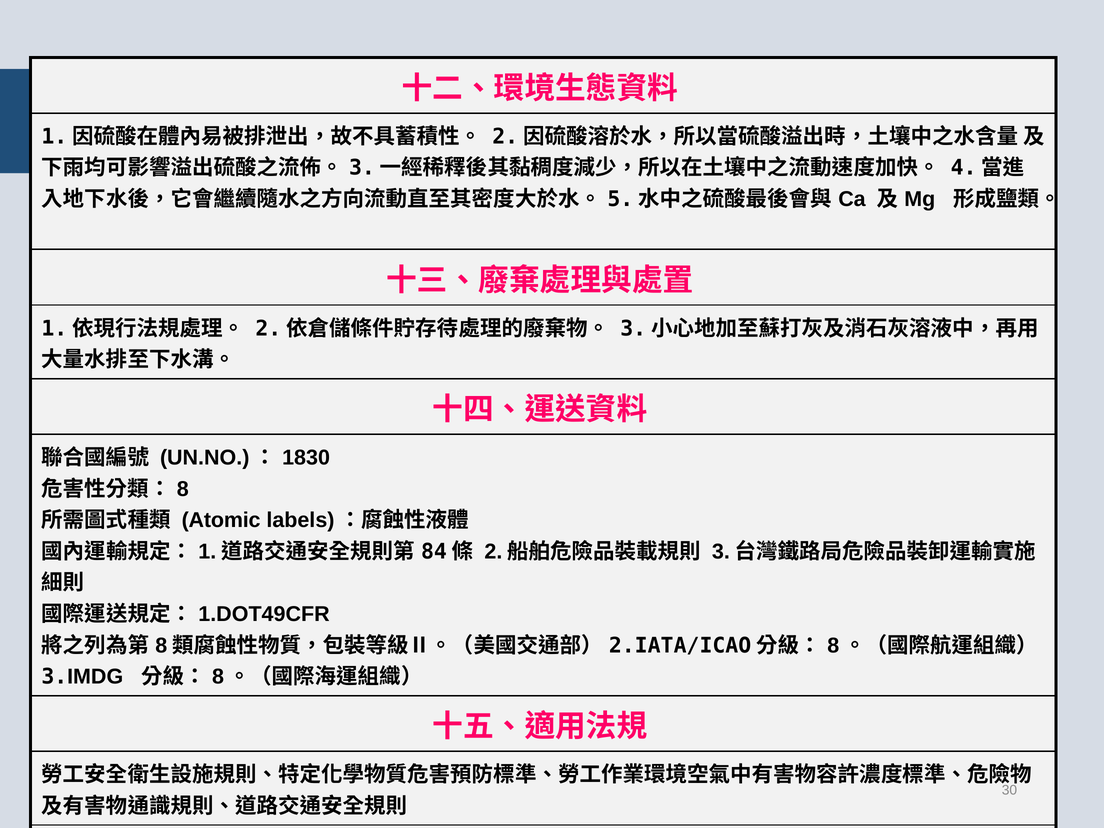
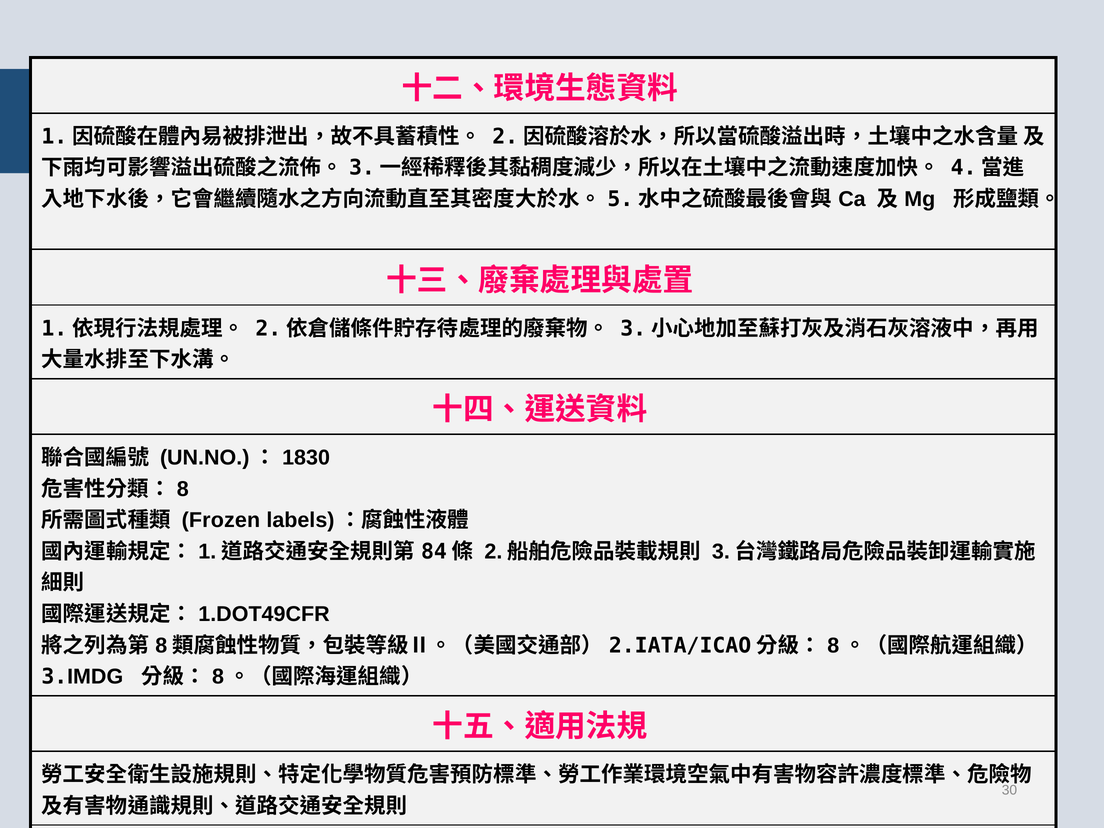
Atomic: Atomic -> Frozen (221, 520)
